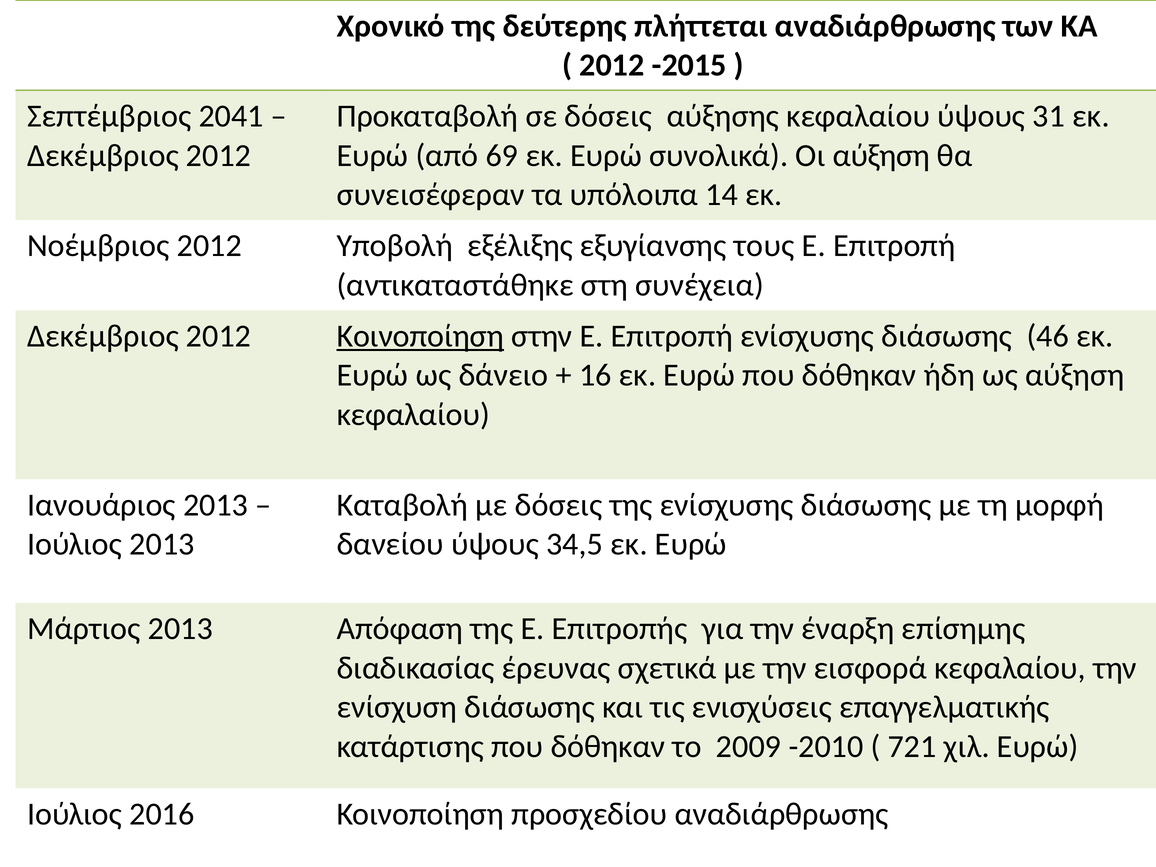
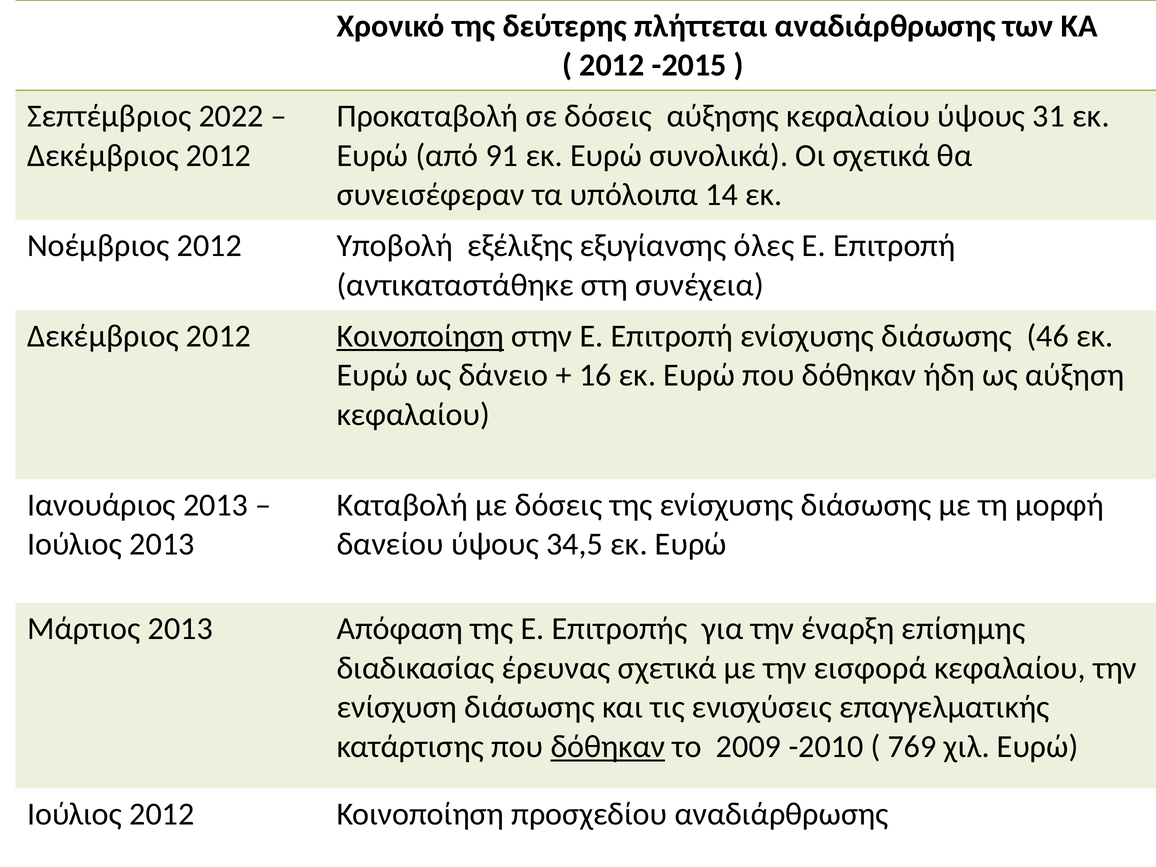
2041: 2041 -> 2022 (231, 116)
69: 69 -> 91 (502, 156)
Οι αύξηση: αύξηση -> σχετικά (881, 156)
τους: τους -> όλες (764, 246)
δόθηκαν underline: none -> present (608, 747)
721: 721 -> 769 (912, 747)
Ιούλιος 2016: 2016 -> 2012 (162, 814)
